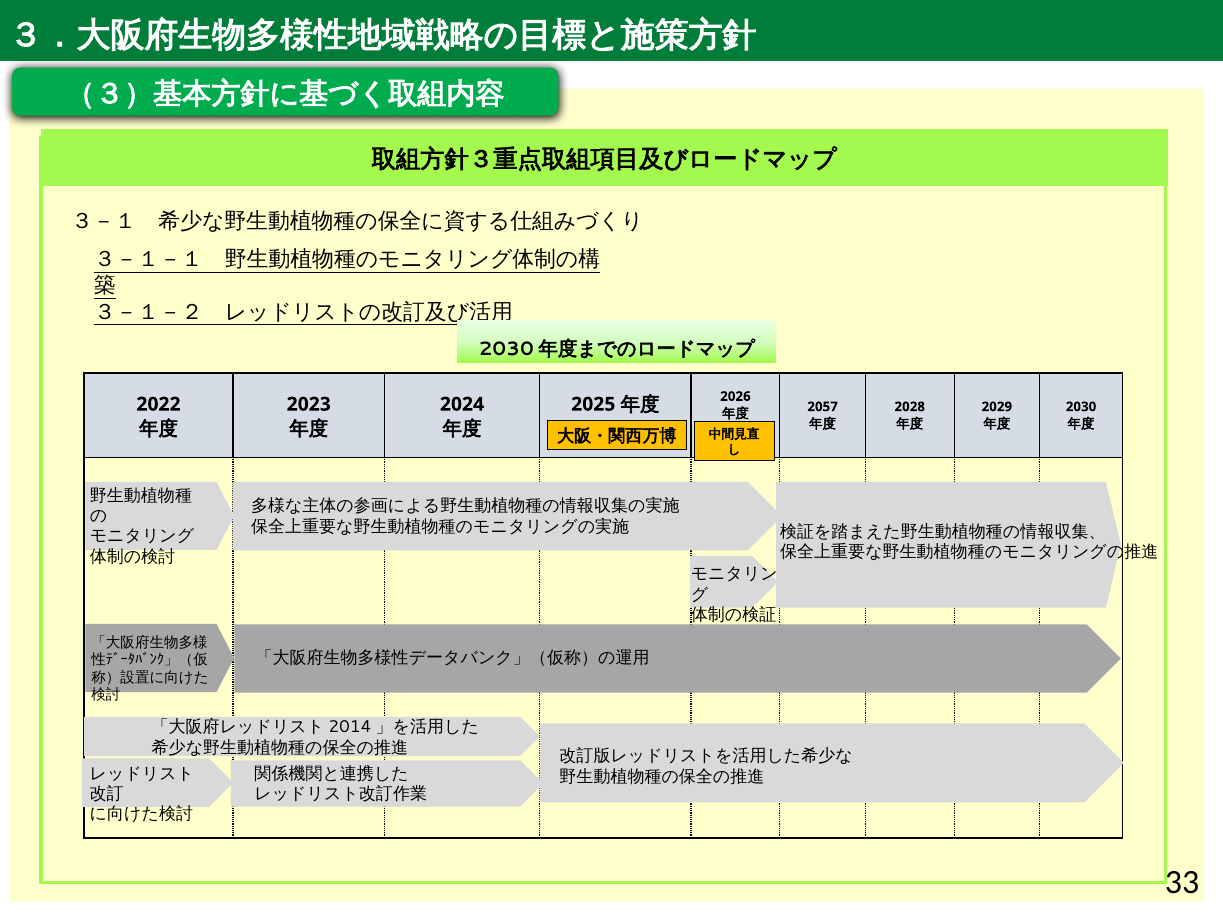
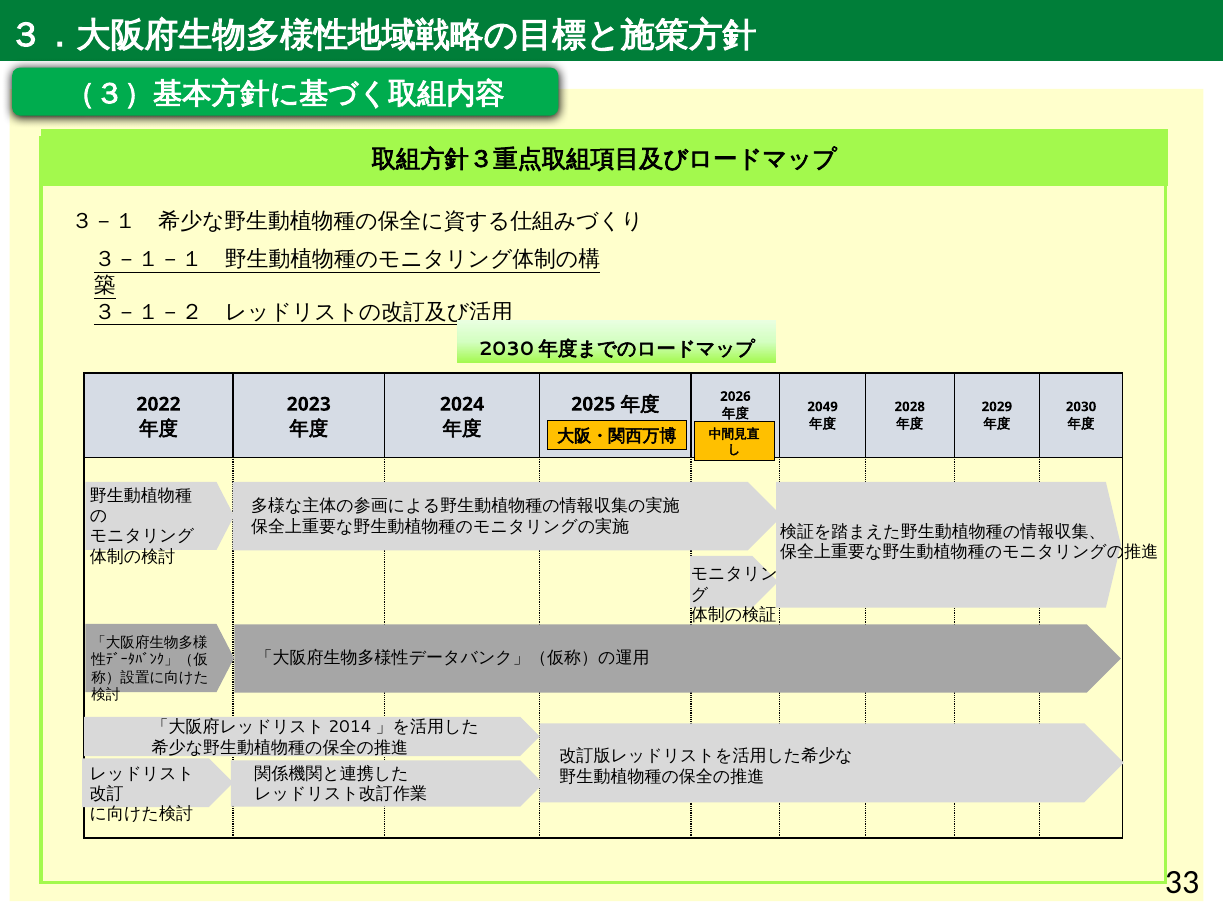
2057: 2057 -> 2049 (823, 407)
